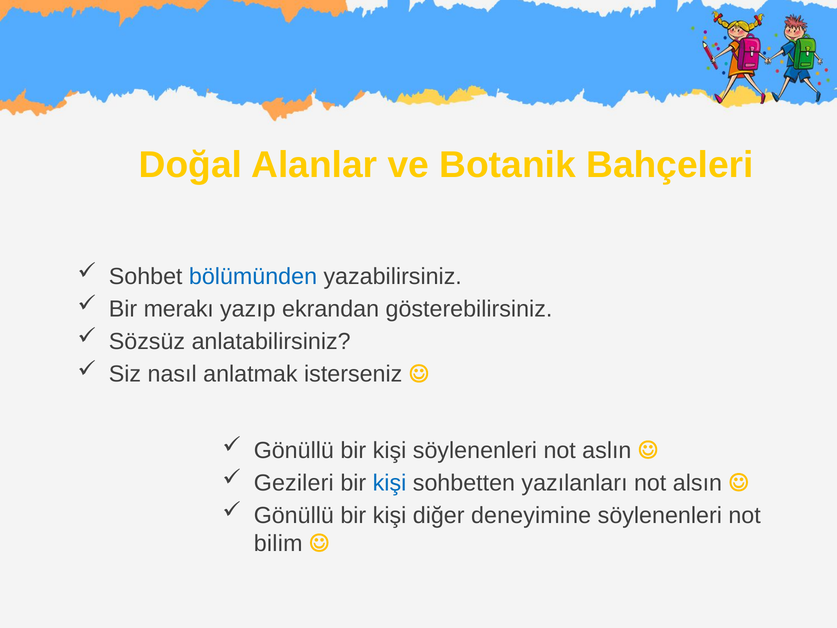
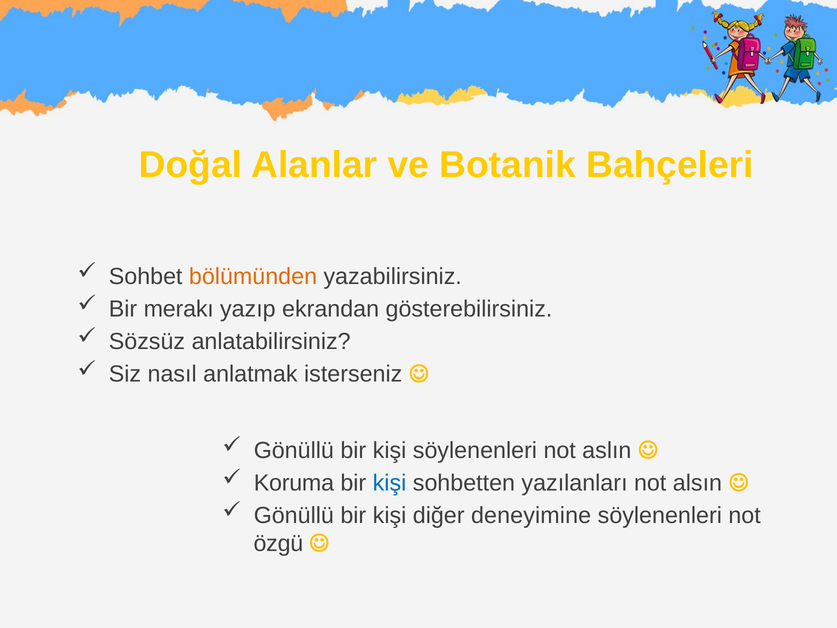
bölümünden colour: blue -> orange (253, 276)
Gezileri: Gezileri -> Koruma (294, 483)
bilim: bilim -> özgü (278, 543)
